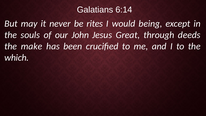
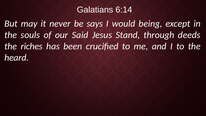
rites: rites -> says (95, 24)
John: John -> Said (80, 35)
Great: Great -> Stand (128, 35)
make: make -> riches (32, 46)
which: which -> heard (17, 58)
